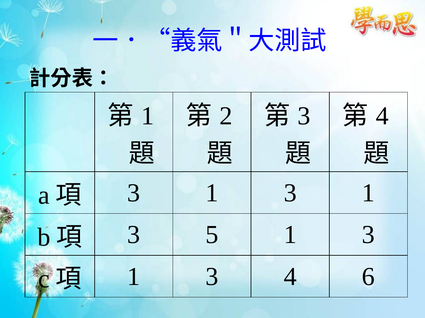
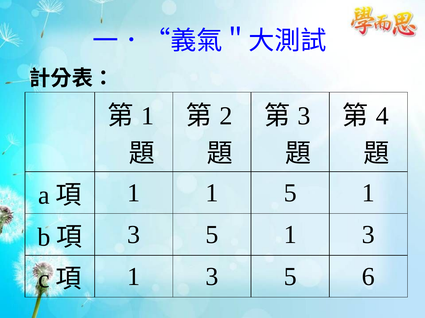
3: 3 -> 1 (134, 193)
3: 3 -> 5 (290, 193)
1 3 4: 4 -> 5 (290, 277)
